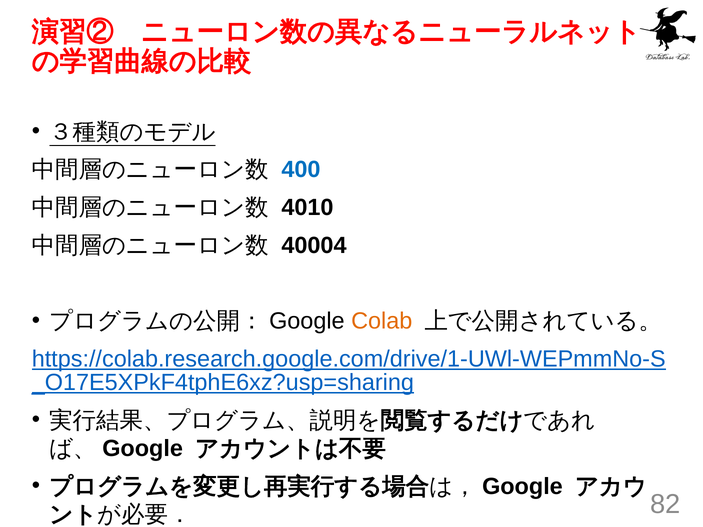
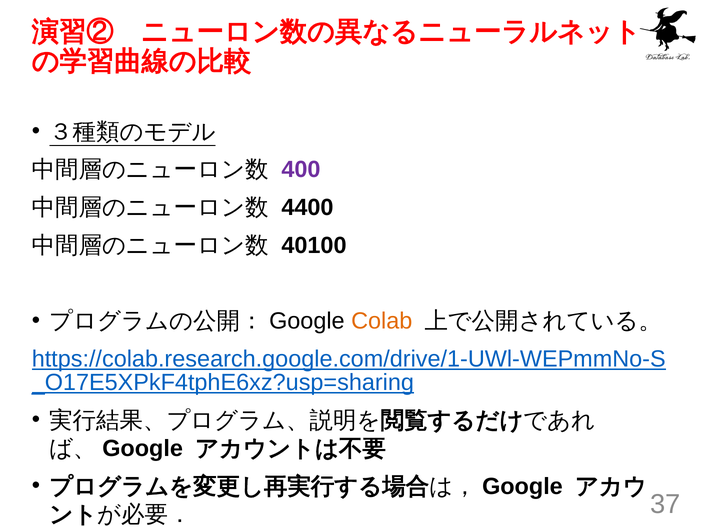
400 colour: blue -> purple (301, 170)
4010: 4010 -> 4400 (307, 208)
40004: 40004 -> 40100 (314, 246)
82: 82 -> 37 (665, 505)
